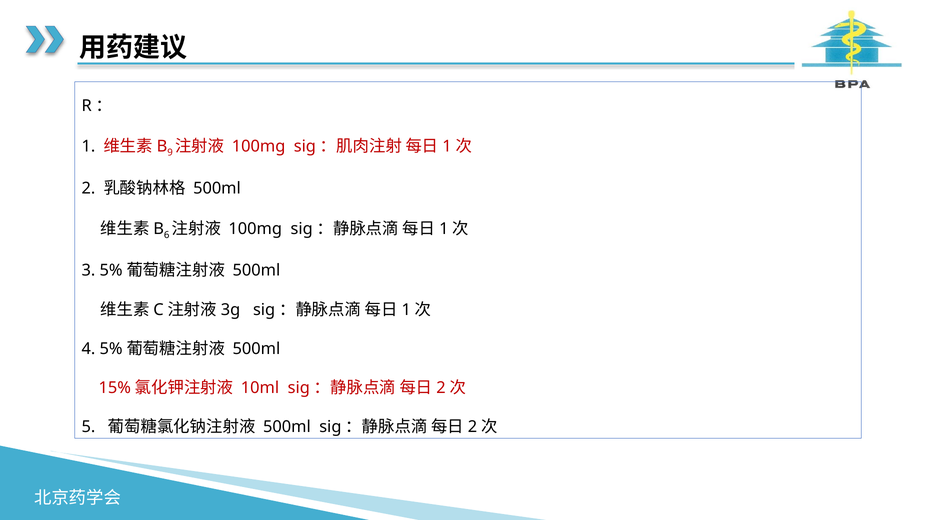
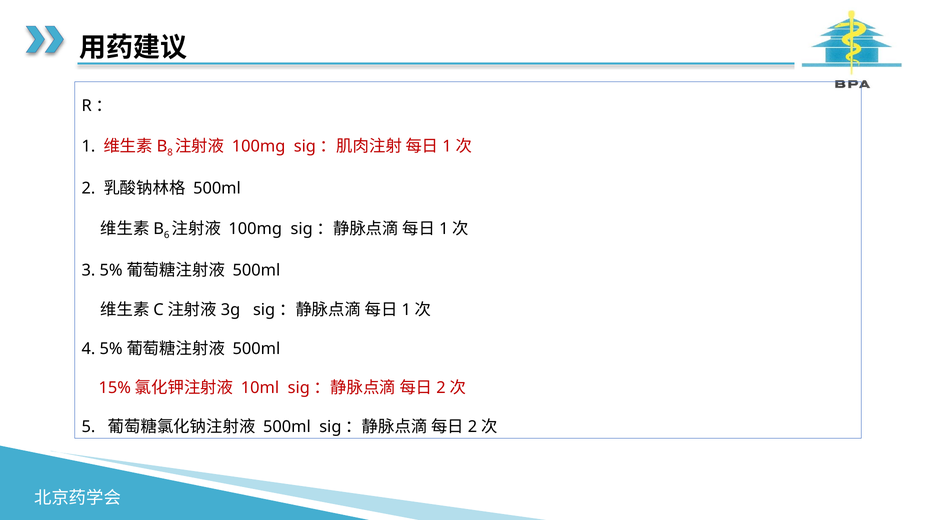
9: 9 -> 8 (170, 153)
